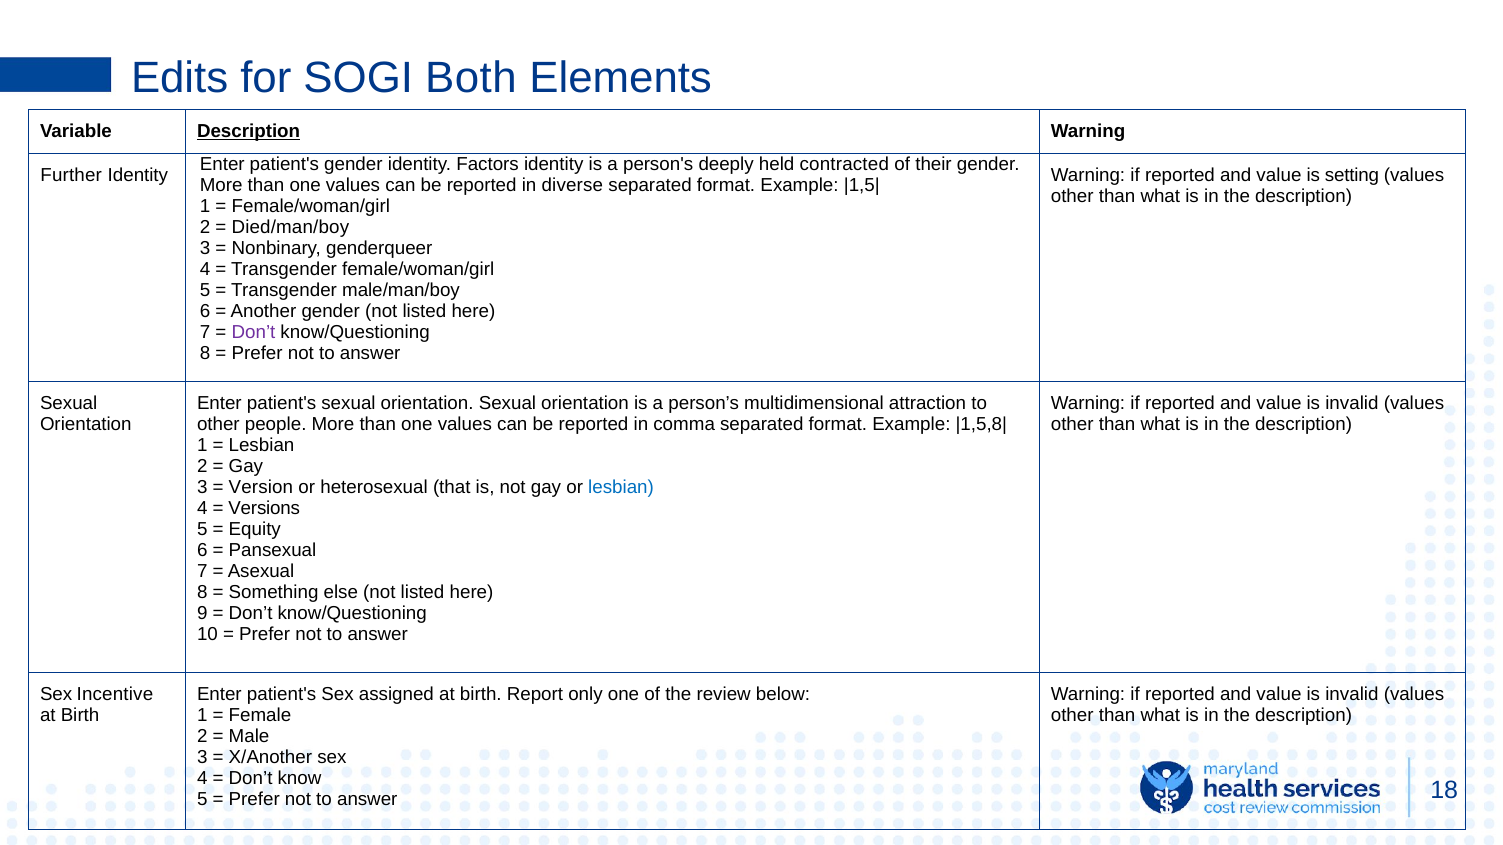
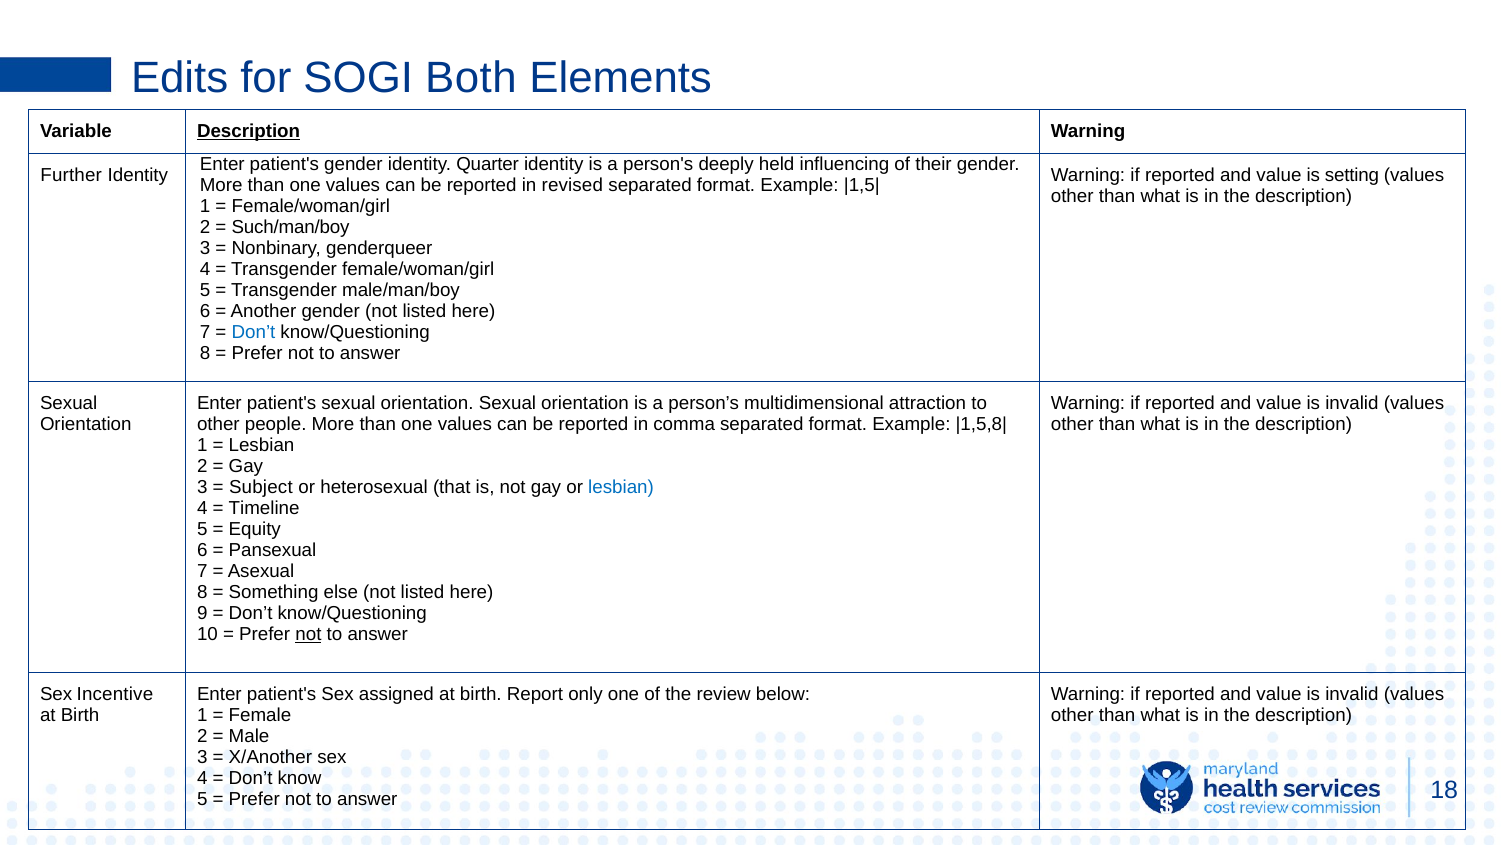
Factors: Factors -> Quarter (488, 164)
contracted: contracted -> influencing (844, 164)
diverse: diverse -> revised (572, 185)
Died/man/boy: Died/man/boy -> Such/man/boy (291, 227)
Don’t colour: purple -> blue (253, 332)
Version: Version -> Subject (261, 488)
Versions: Versions -> Timeline (264, 509)
not underline: none -> present (308, 635)
